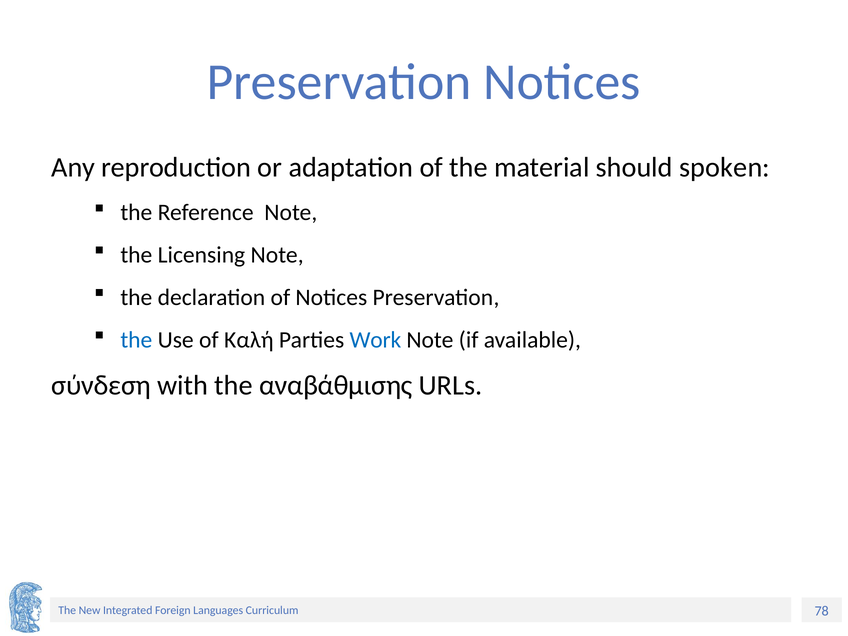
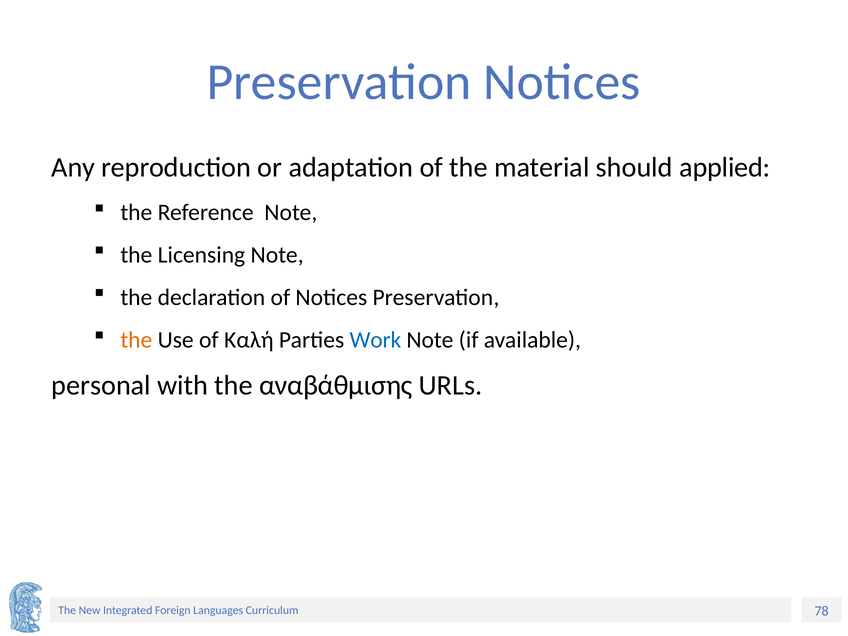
spoken: spoken -> applied (725, 168)
the colour: blue -> orange (136, 340)
σύνδεση: σύνδεση -> personal (101, 385)
